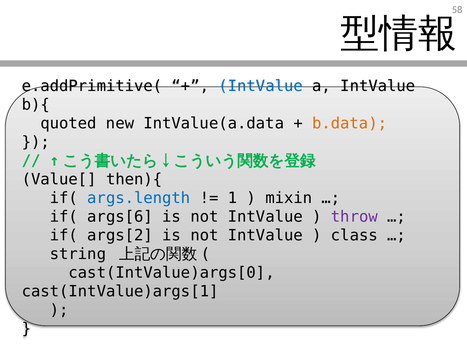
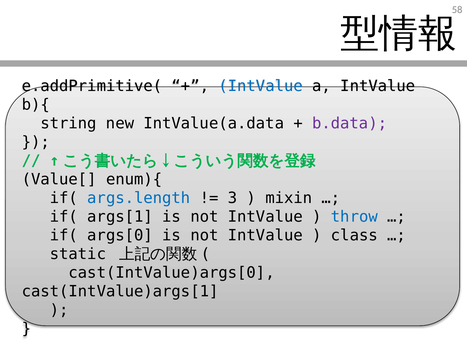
quoted: quoted -> string (69, 123)
b.data colour: orange -> purple (350, 123)
then){: then){ -> enum){ (134, 179)
1: 1 -> 3 (233, 198)
args[6: args[6 -> args[1 (120, 217)
throw colour: purple -> blue (354, 217)
args[2: args[2 -> args[0 (120, 235)
string: string -> static (78, 254)
